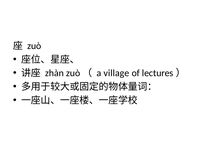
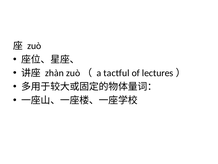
village: village -> tactful (116, 73)
